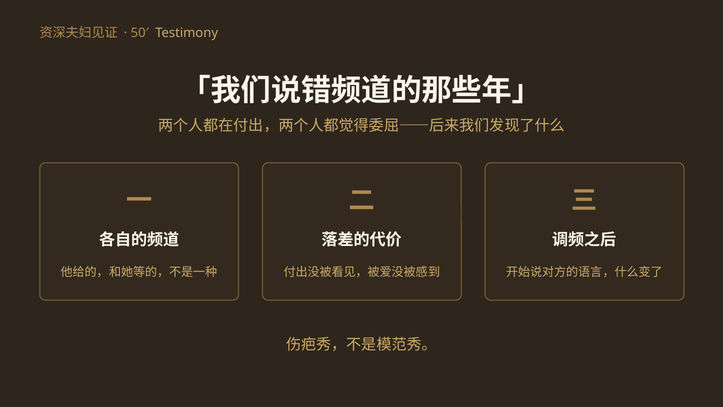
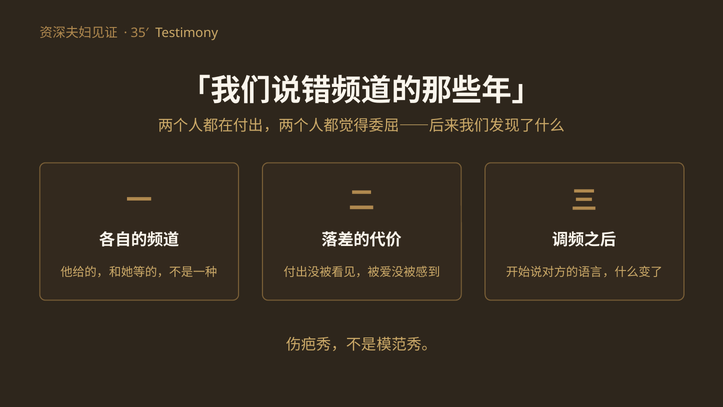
50′: 50′ -> 35′ (140, 33)
